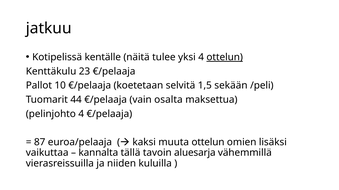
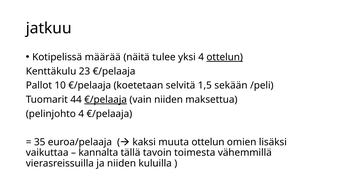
kentälle: kentälle -> määrää (103, 57)
€/pelaaja underline: none -> present (106, 100)
vain osalta: osalta -> niiden (169, 100)
87: 87 -> 35 (40, 143)
aluesarja: aluesarja -> toimesta (195, 153)
